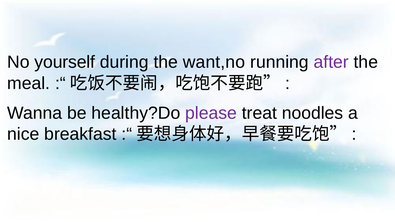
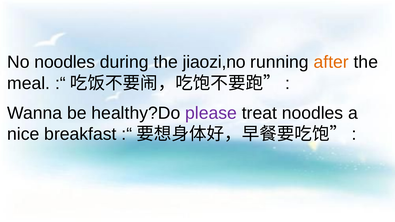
No yourself: yourself -> noodles (65, 62)
want,no: want,no -> jiaozi,no (214, 62)
after colour: purple -> orange (331, 62)
